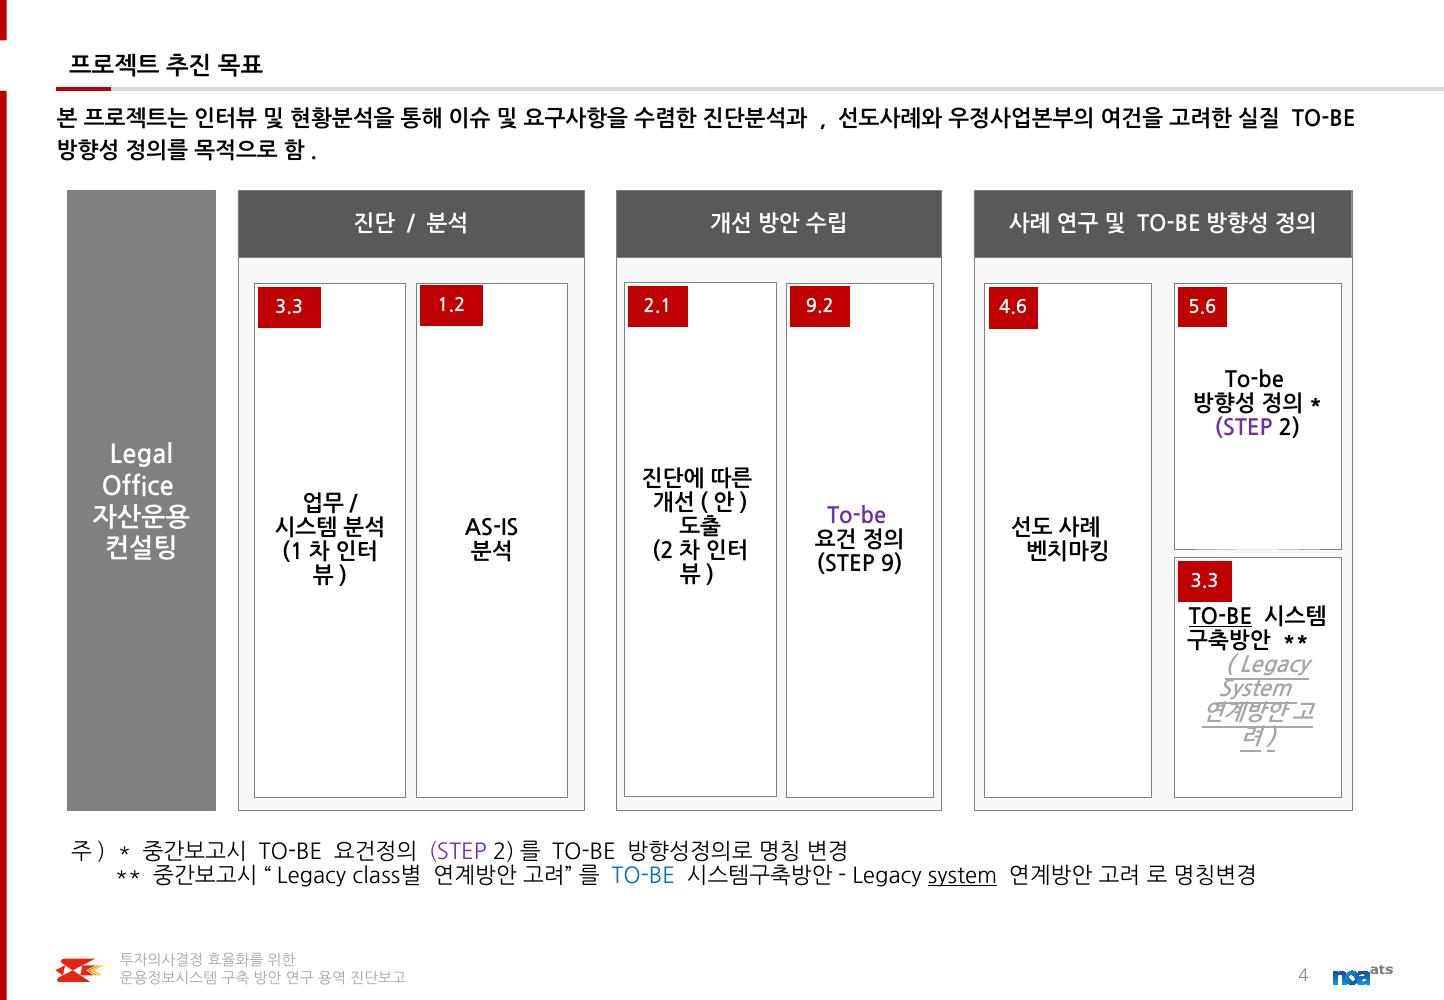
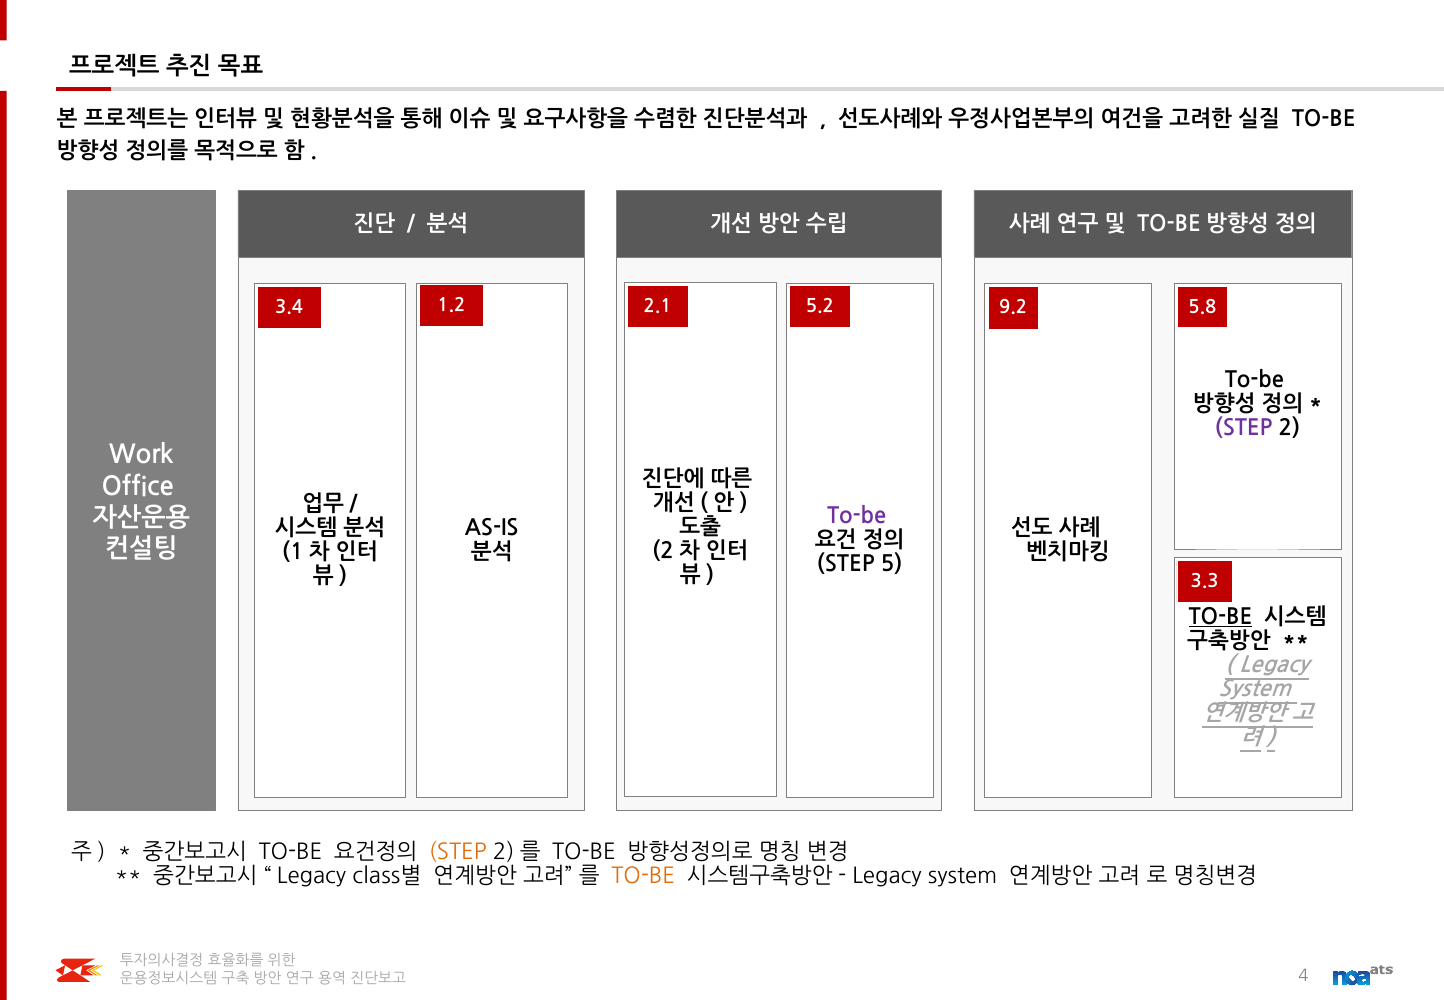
9.2: 9.2 -> 5.2 (820, 306)
5.6: 5.6 -> 5.8 (1202, 307)
3.3: 3.3 -> 3.4 (289, 307)
4.6: 4.6 -> 9.2 (1013, 307)
Legal: Legal -> Work (141, 455)
9: 9 -> 5 (892, 564)
STEP colour: purple -> orange (458, 852)
TO-BE colour: blue -> orange (643, 876)
system underline: present -> none (963, 876)
